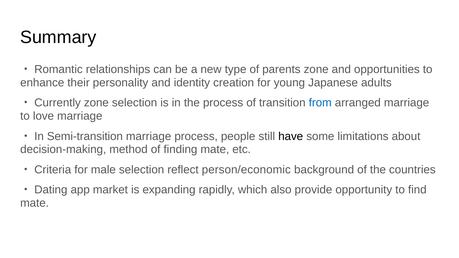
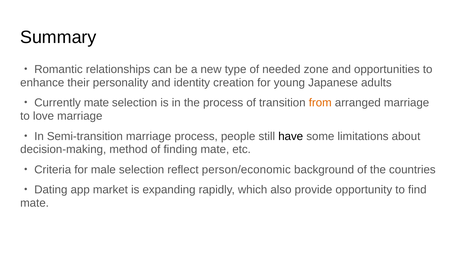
parents: parents -> needed (281, 69)
zone: zone -> mate (96, 103)
from colour: blue -> orange (320, 103)
